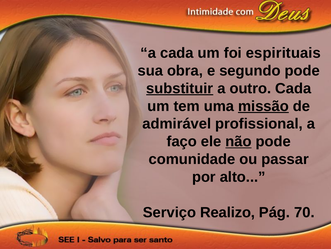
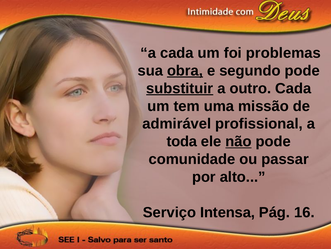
espirituais: espirituais -> problemas (283, 53)
obra underline: none -> present (185, 71)
missão underline: present -> none (263, 106)
faço: faço -> toda (182, 141)
Realizo: Realizo -> Intensa (228, 212)
70: 70 -> 16 (304, 212)
